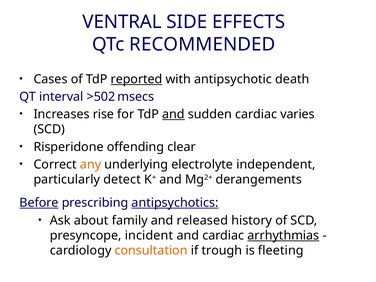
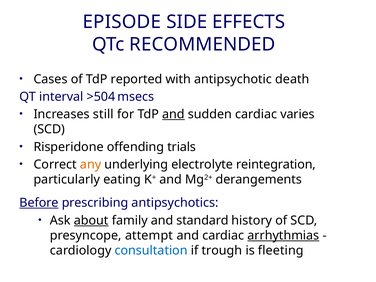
VENTRAL: VENTRAL -> EPISODE (122, 22)
reported underline: present -> none (136, 79)
>502: >502 -> >504 (101, 97)
rise: rise -> still (103, 114)
clear: clear -> trials (182, 147)
independent: independent -> reintegration (276, 164)
detect: detect -> eating (122, 179)
antipsychotics underline: present -> none (175, 203)
about underline: none -> present (91, 220)
released: released -> standard (202, 220)
incident: incident -> attempt (149, 235)
consultation colour: orange -> blue (151, 250)
